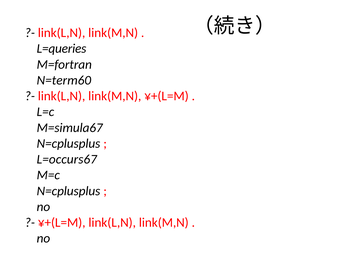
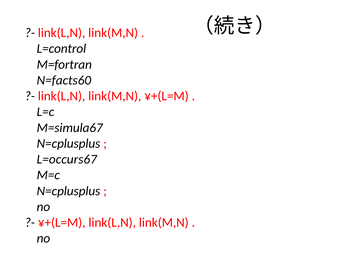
L=queries: L=queries -> L=control (61, 49)
N=term60: N=term60 -> N=facts60 (64, 80)
